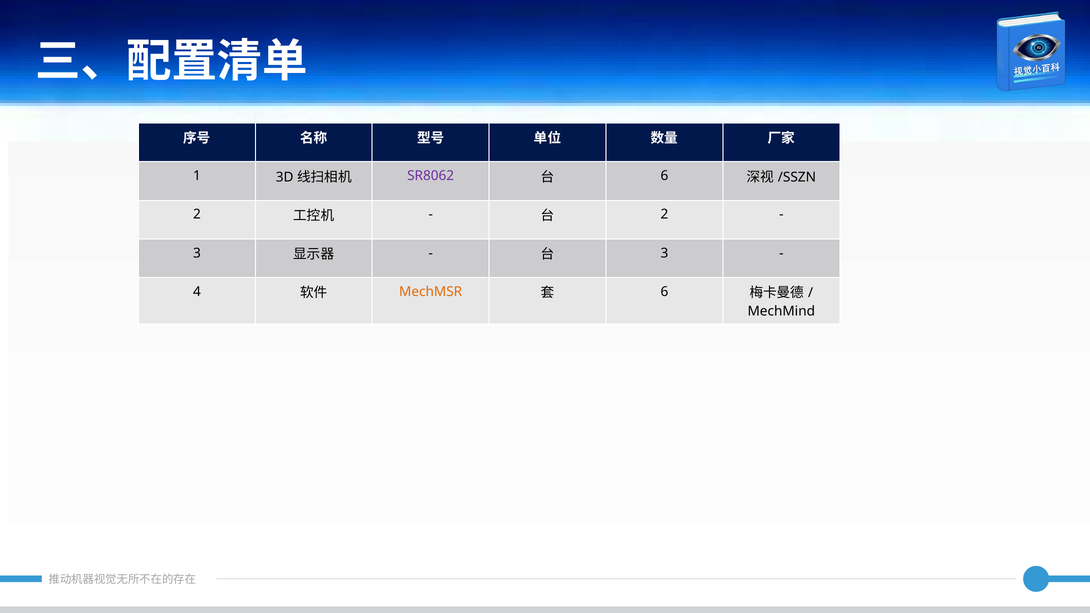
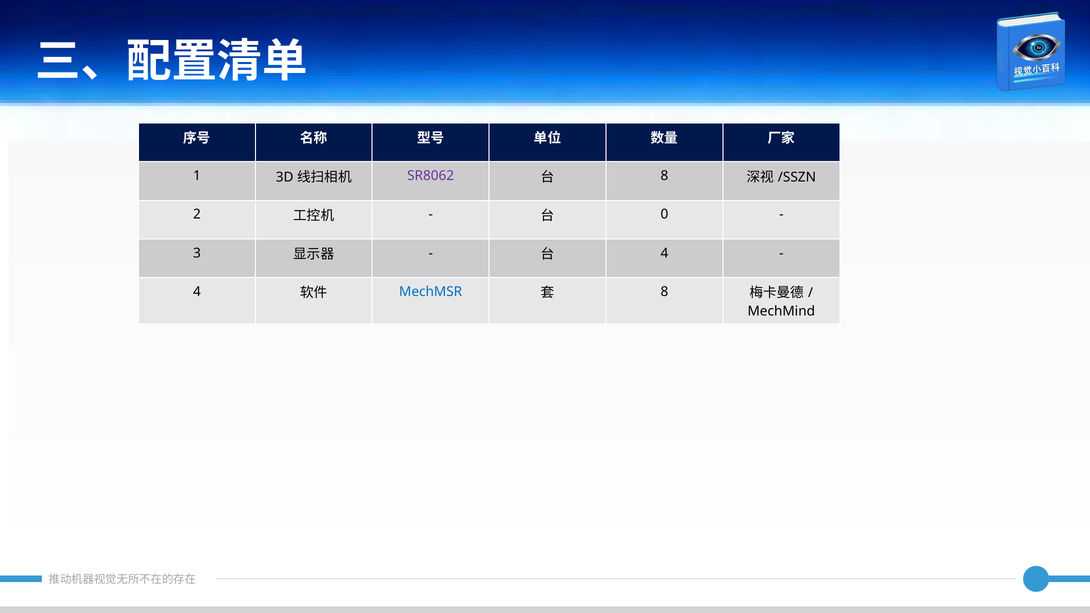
6: 6 -> 8 (664, 176)
2: 2 -> 0 (664, 215)
3: 3 -> 4 (664, 253)
MechMSR colour: orange -> blue (431, 292)
6: 6 -> 8 (664, 292)
